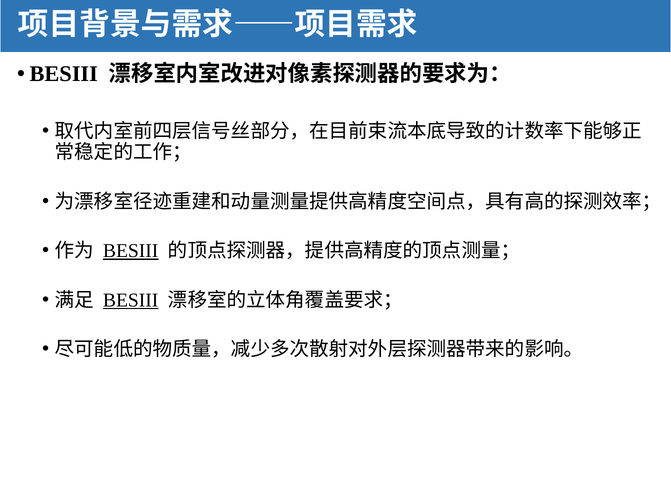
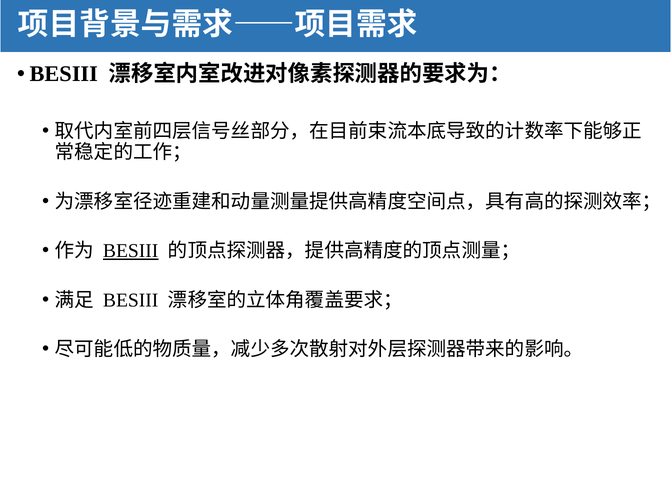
BESIII underline: present -> none (131, 300)
